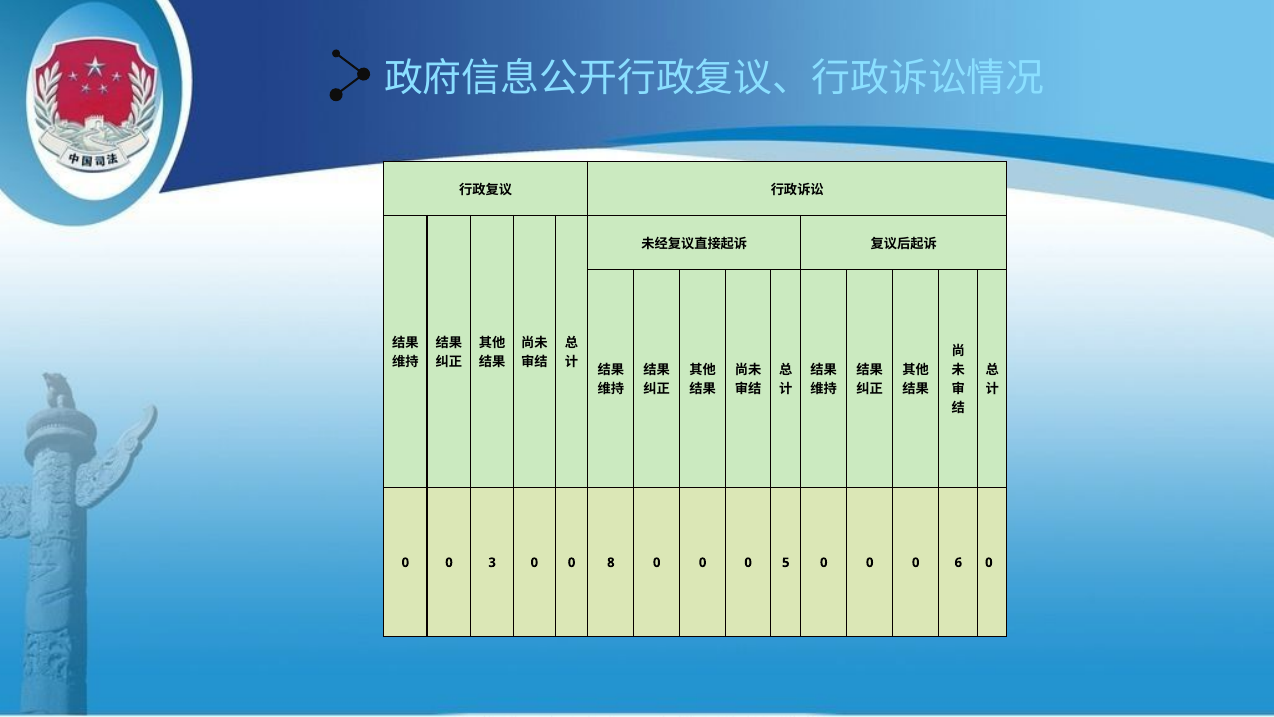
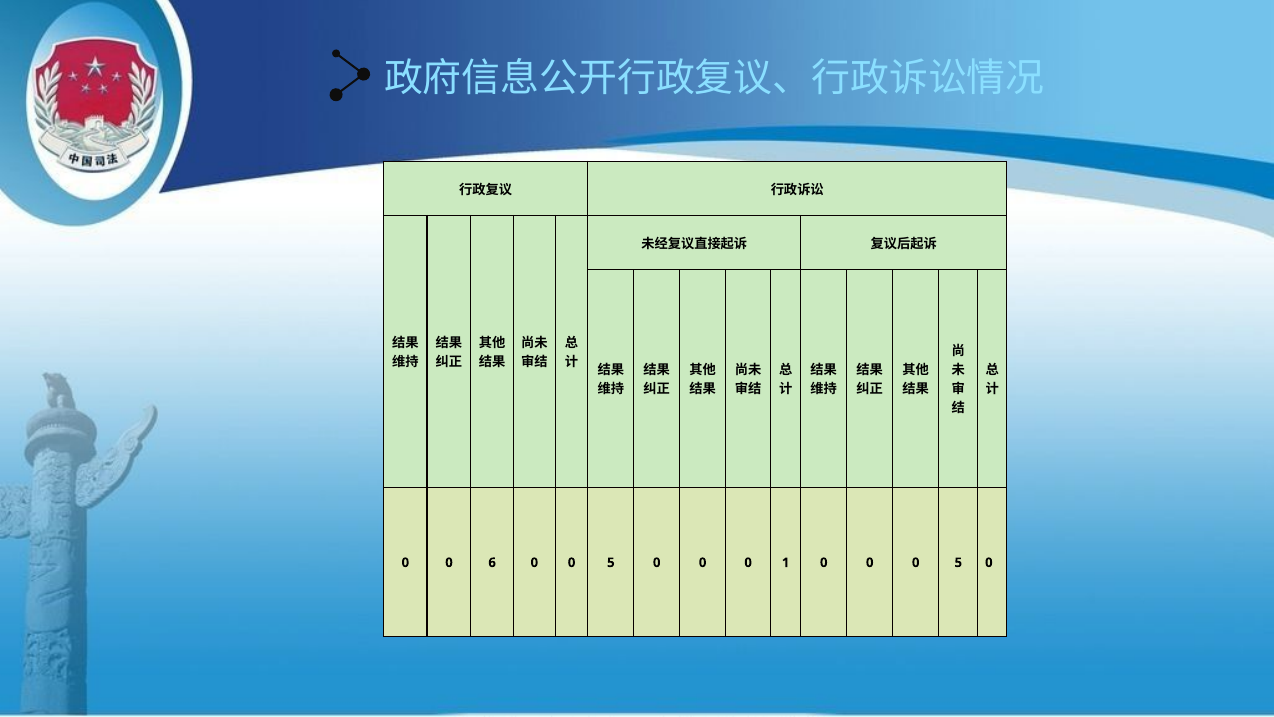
3: 3 -> 6 (492, 562)
8: 8 -> 5 (611, 562)
5: 5 -> 1 (786, 562)
0 0 0 6: 6 -> 5 (958, 562)
